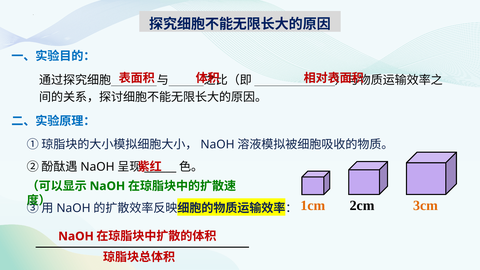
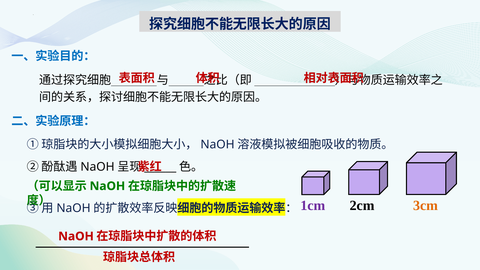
1cm colour: orange -> purple (313, 205)
